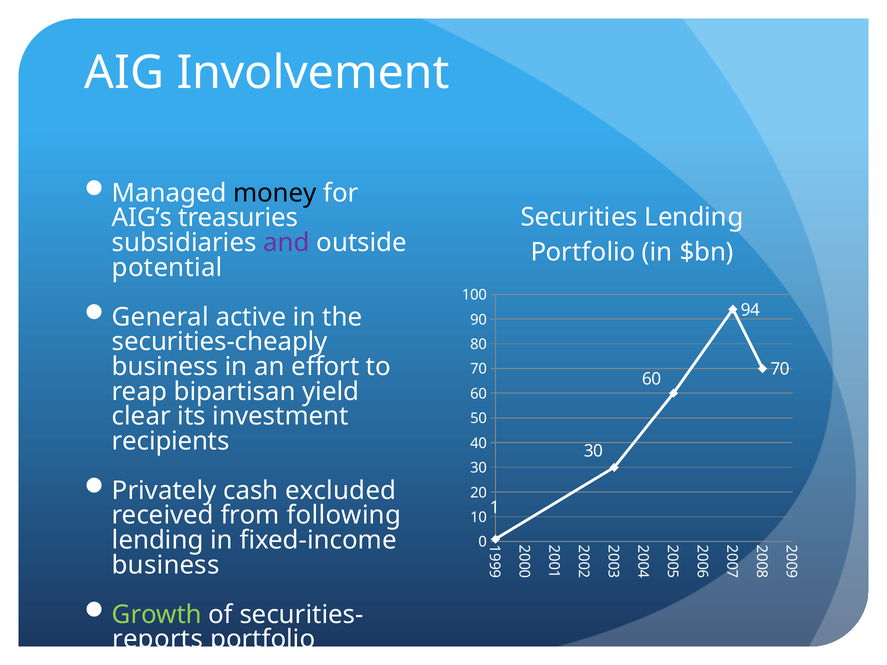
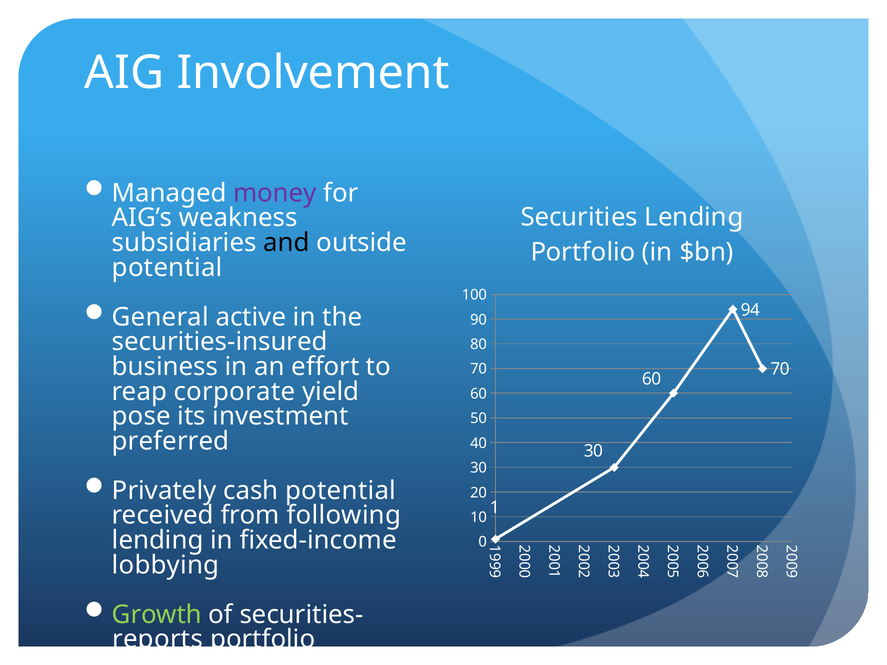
money colour: black -> purple (275, 193)
treasuries: treasuries -> weakness (238, 218)
and colour: purple -> black (287, 243)
securities-cheaply: securities-cheaply -> securities-insured (220, 342)
bipartisan: bipartisan -> corporate (234, 392)
clear: clear -> pose (141, 416)
recipients: recipients -> preferred (171, 441)
cash excluded: excluded -> potential (341, 491)
business: business -> lobbying (166, 565)
